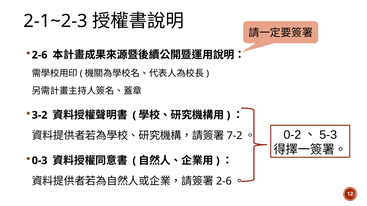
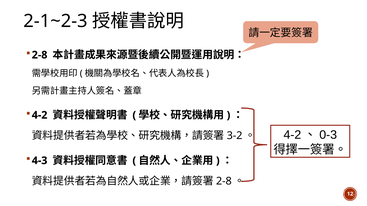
2-6: 2-6 -> 2-8 (40, 55)
3-2: 3-2 -> 4-2 (40, 115)
0-2: 0-2 -> 4-2 (292, 135)
5-3: 5-3 -> 0-3 (328, 135)
7-2: 7-2 -> 3-2 (235, 136)
0-3: 0-3 -> 4-3 (40, 161)
2-6: 2-6 -> 2-8 (224, 181)
